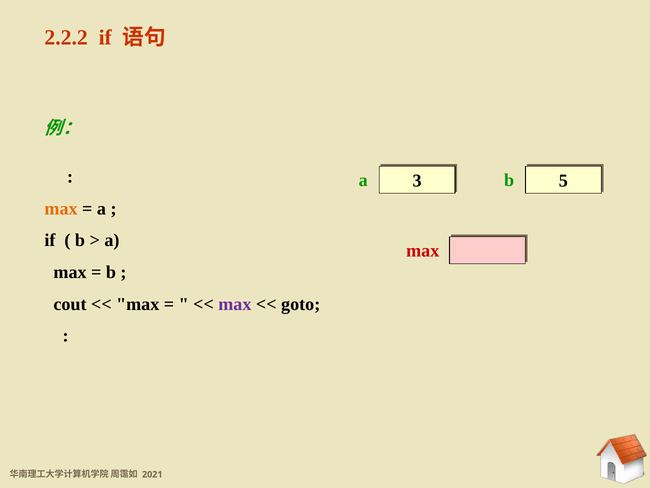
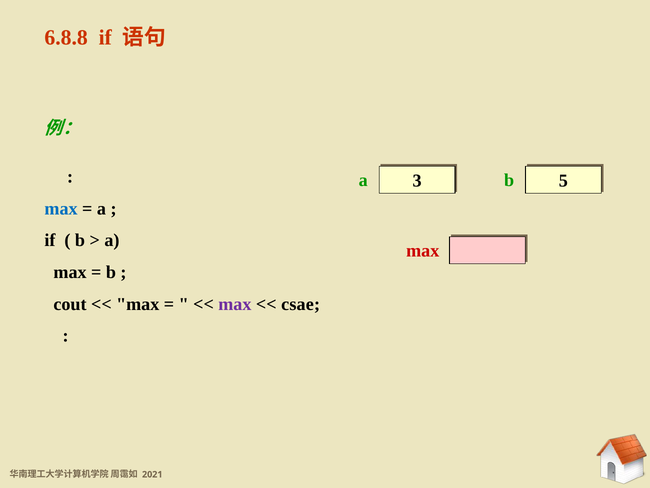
2.2.2: 2.2.2 -> 6.8.8 (66, 38)
max colour: orange -> blue (61, 208)
goto: goto -> csae (301, 304)
